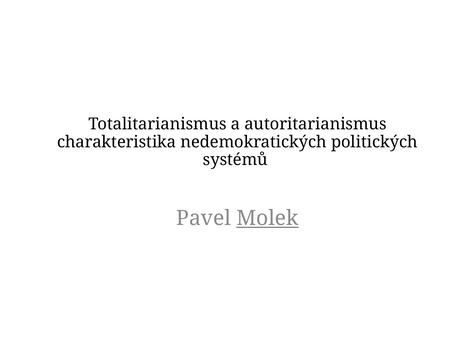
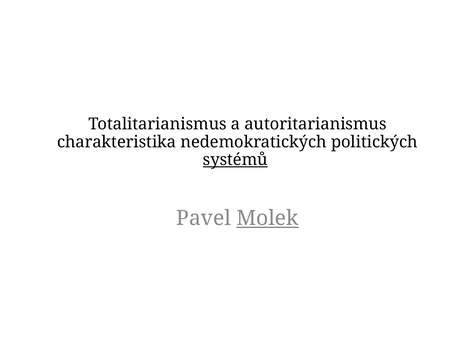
systémů underline: none -> present (235, 160)
